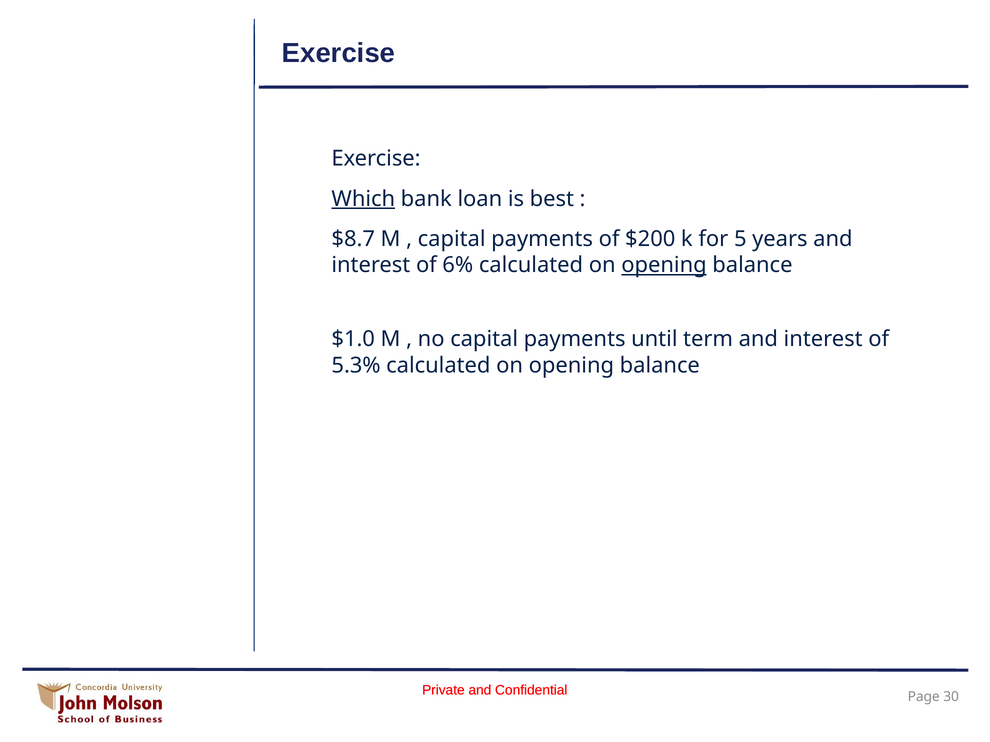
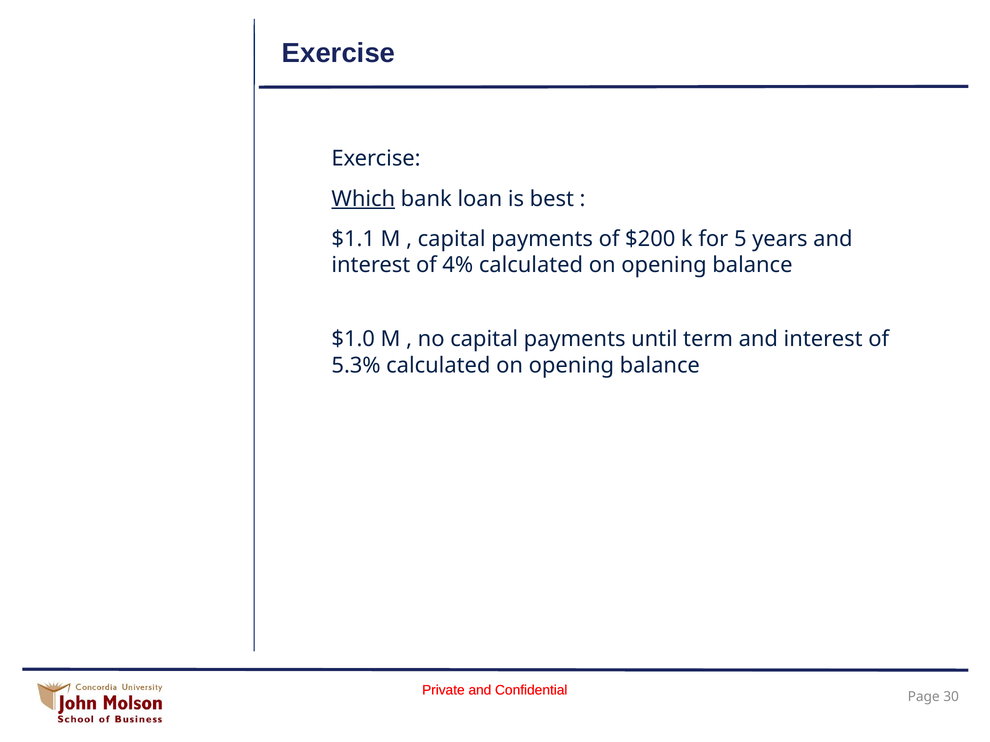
$8.7: $8.7 -> $1.1 (353, 239)
6%: 6% -> 4% (458, 265)
opening underline: present -> none (664, 265)
